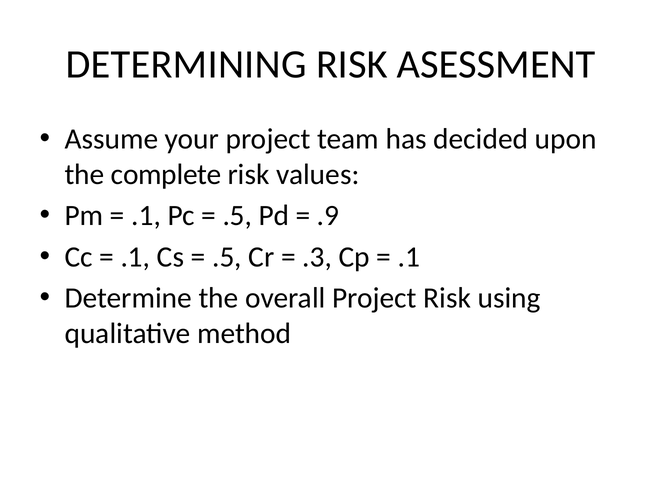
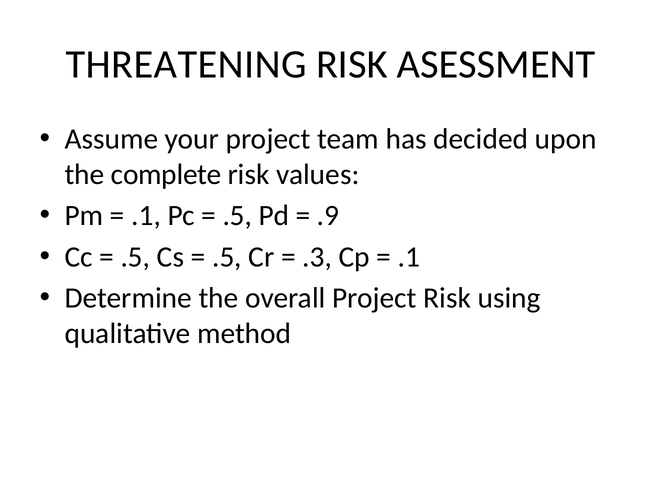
DETERMINING: DETERMINING -> THREATENING (186, 64)
.1: .1 -> .5 (135, 257)
